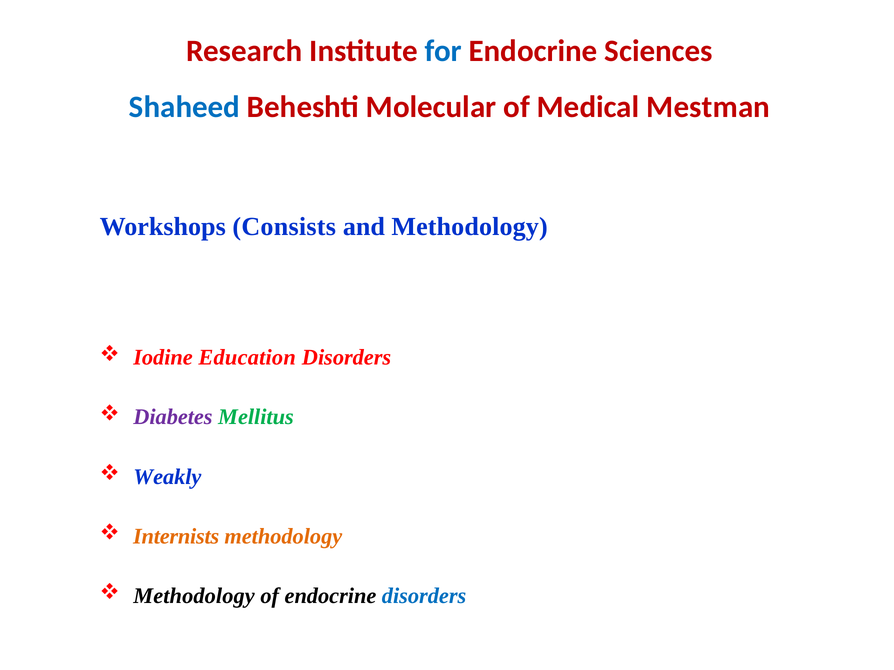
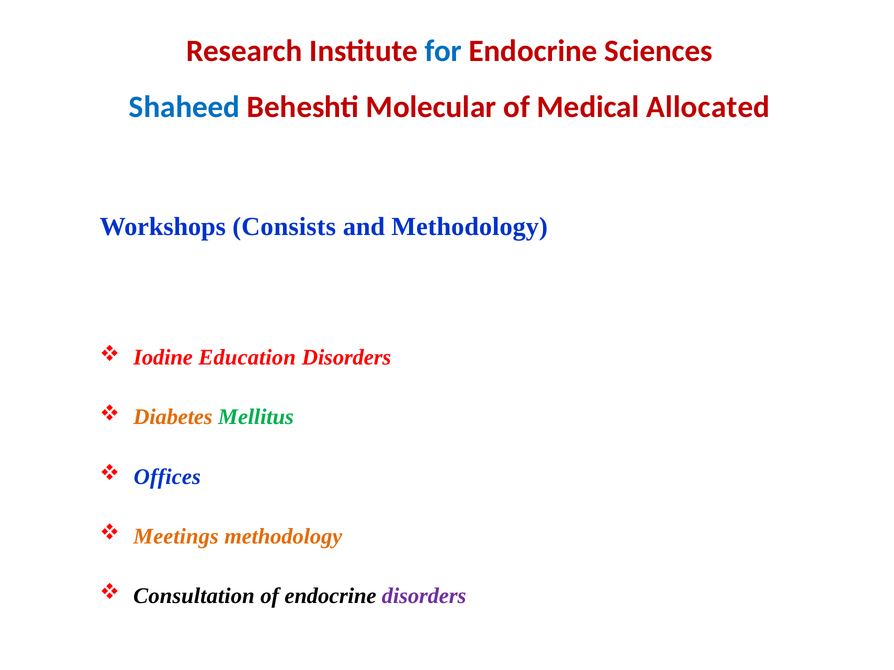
Mestman: Mestman -> Allocated (708, 107)
Diabetes colour: purple -> orange (173, 417)
Weakly: Weakly -> Offices (167, 477)
Internists: Internists -> Meetings (176, 537)
Methodology: Methodology -> Consultation (194, 596)
disorders colour: blue -> purple (424, 596)
